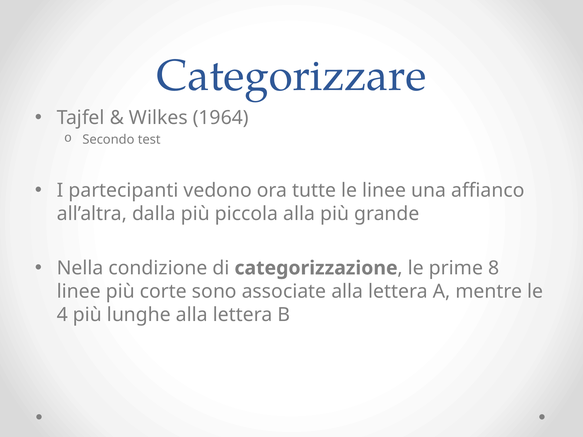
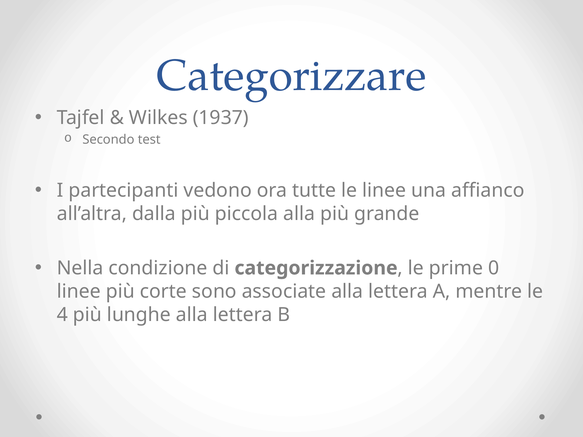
1964: 1964 -> 1937 (221, 118)
8: 8 -> 0 (494, 268)
